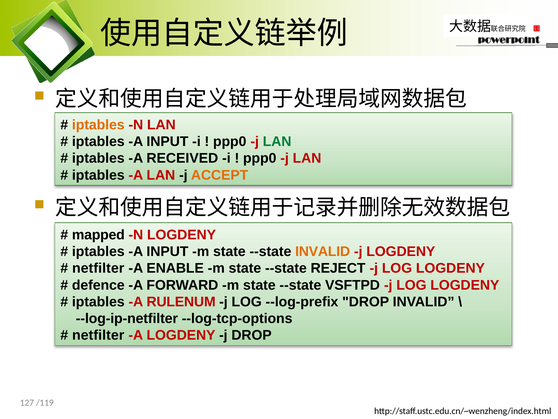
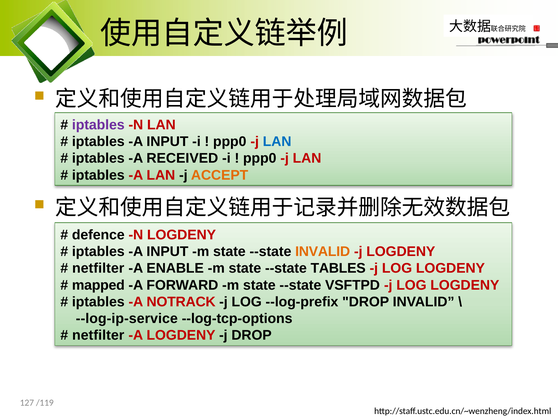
iptables colour: orange -> purple (98, 125)
LAN colour: green -> blue (277, 141)
mapped: mapped -> defence (98, 235)
REJECT: REJECT -> TABLES (338, 268)
defence: defence -> mapped (98, 285)
RULENUM: RULENUM -> NOTRACK (181, 301)
--log-ip-netfilter: --log-ip-netfilter -> --log-ip-service (127, 318)
